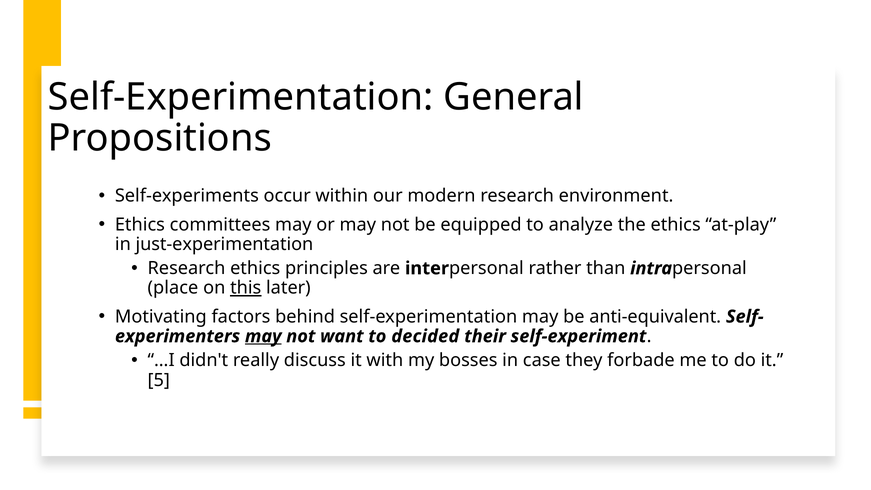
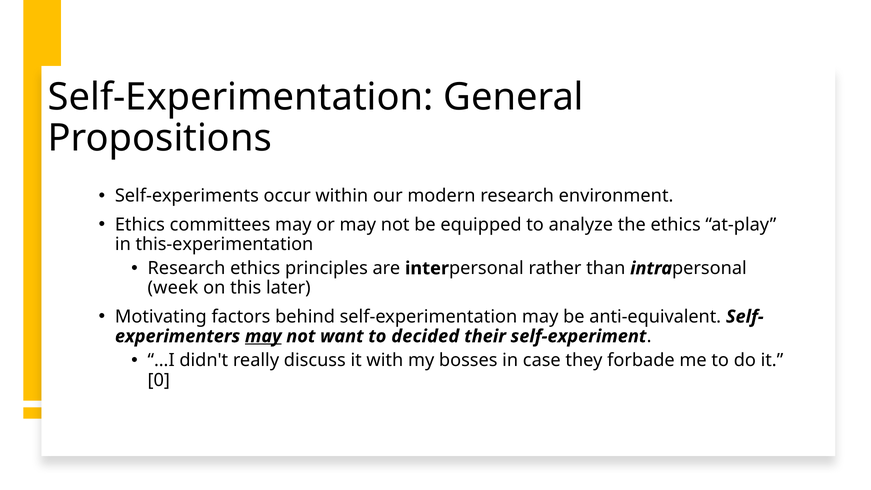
just-experimentation: just-experimentation -> this-experimentation (224, 244)
place: place -> week (173, 288)
this underline: present -> none (246, 288)
5: 5 -> 0 (159, 380)
